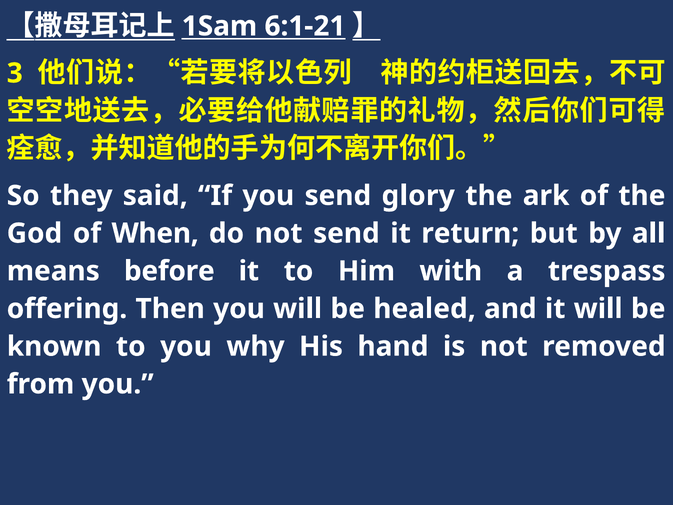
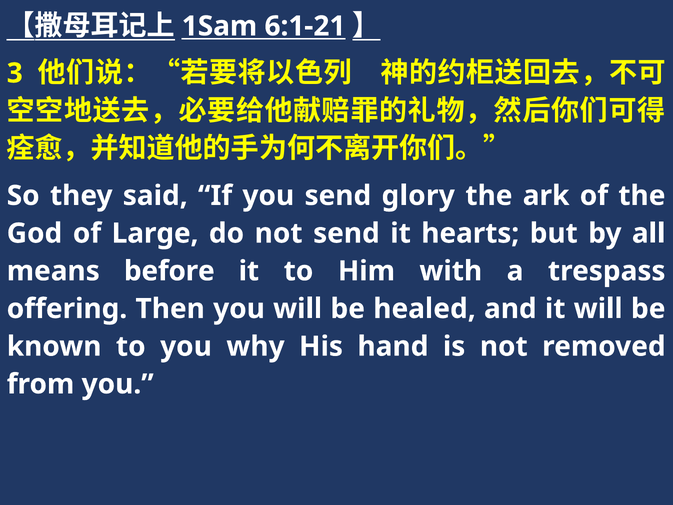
When: When -> Large (155, 233)
return: return -> hearts (470, 233)
